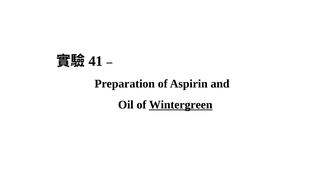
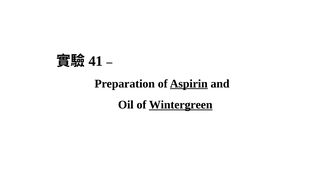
Aspirin underline: none -> present (189, 84)
